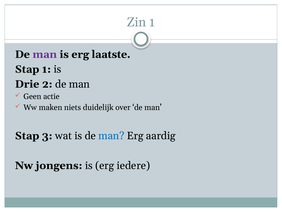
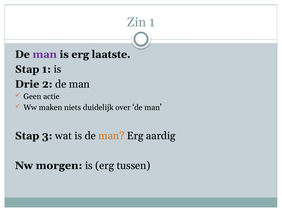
man colour: blue -> orange (111, 136)
jongens: jongens -> morgen (59, 165)
iedere: iedere -> tussen (133, 165)
